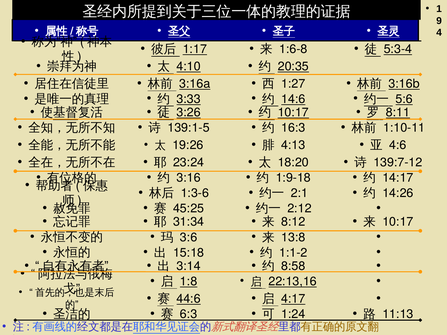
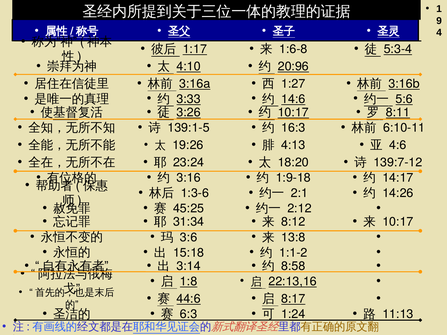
20:35: 20:35 -> 20:96 (293, 66)
1:10-11: 1:10-11 -> 6:10-11 (404, 128)
4:17: 4:17 -> 8:17 (293, 299)
